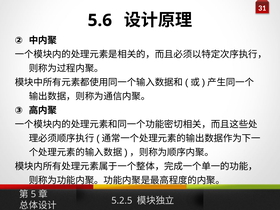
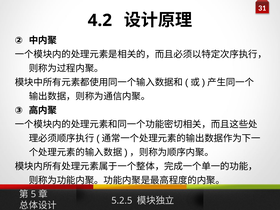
5.6: 5.6 -> 4.2 (100, 20)
